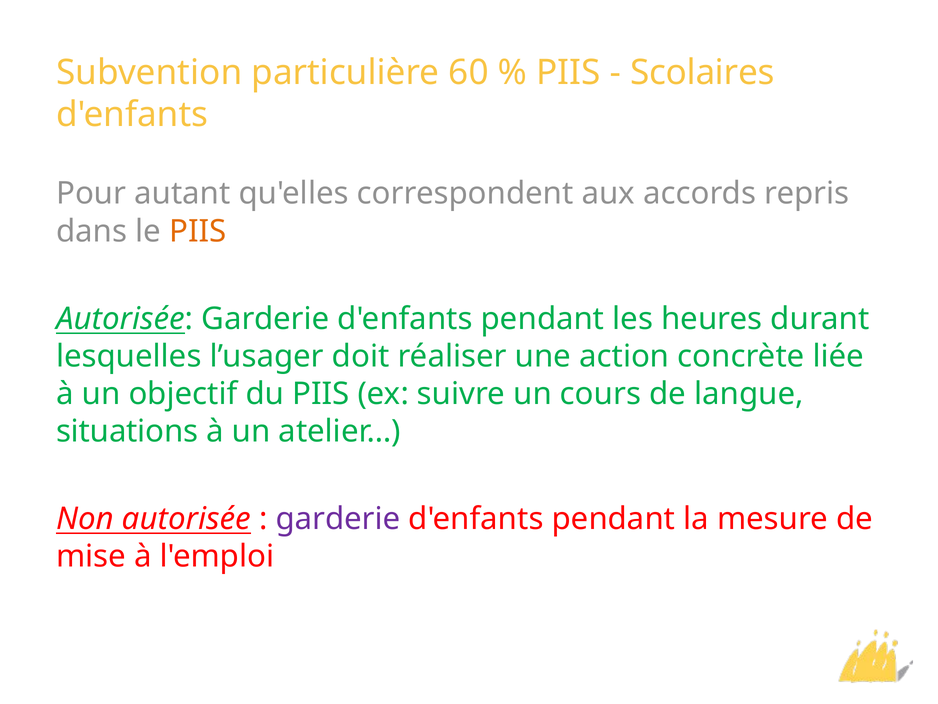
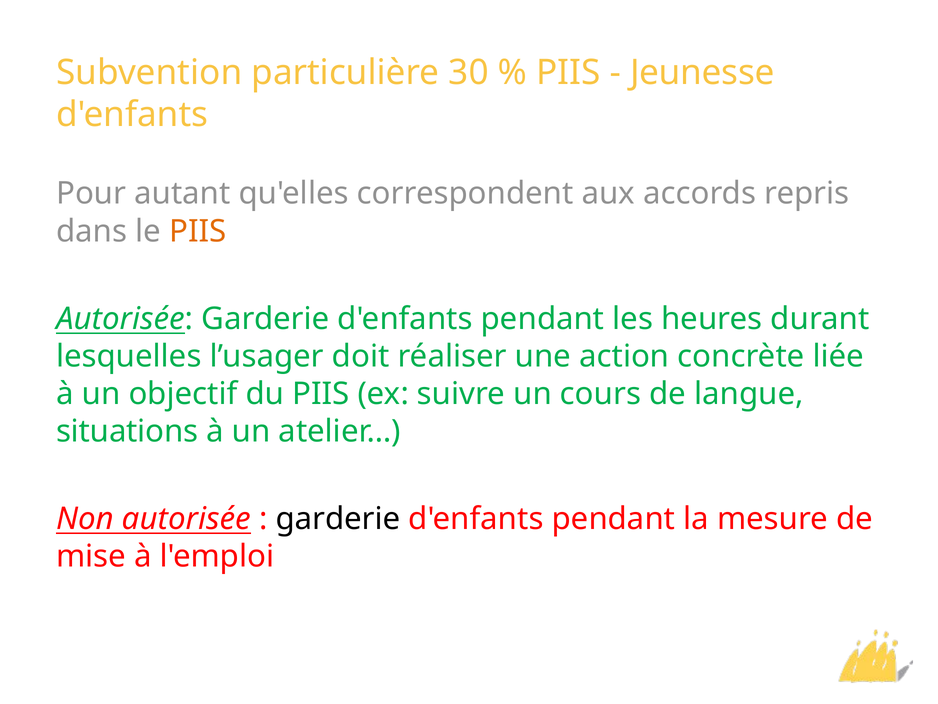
60: 60 -> 30 (469, 73)
Scolaires: Scolaires -> Jeunesse (702, 73)
garderie colour: purple -> black (338, 519)
